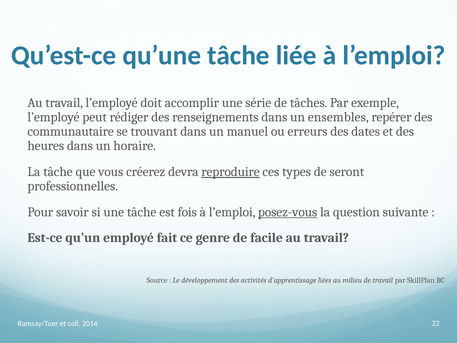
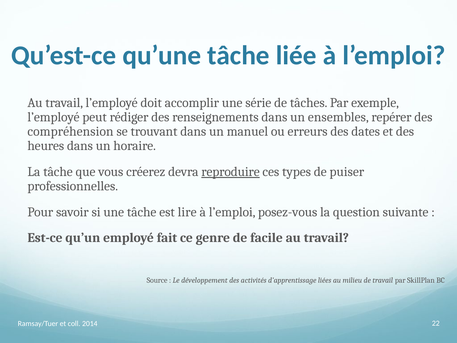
communautaire: communautaire -> compréhension (70, 131)
seront: seront -> puiser (347, 172)
fois: fois -> lire (187, 212)
posez-vous underline: present -> none (288, 212)
